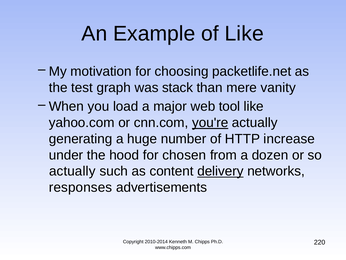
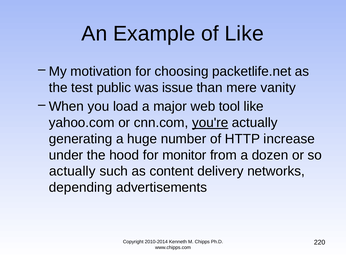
graph: graph -> public (114, 87)
stack: stack -> issue (178, 87)
chosen: chosen -> monitor (184, 155)
delivery underline: present -> none (220, 171)
responses: responses -> depending (81, 187)
